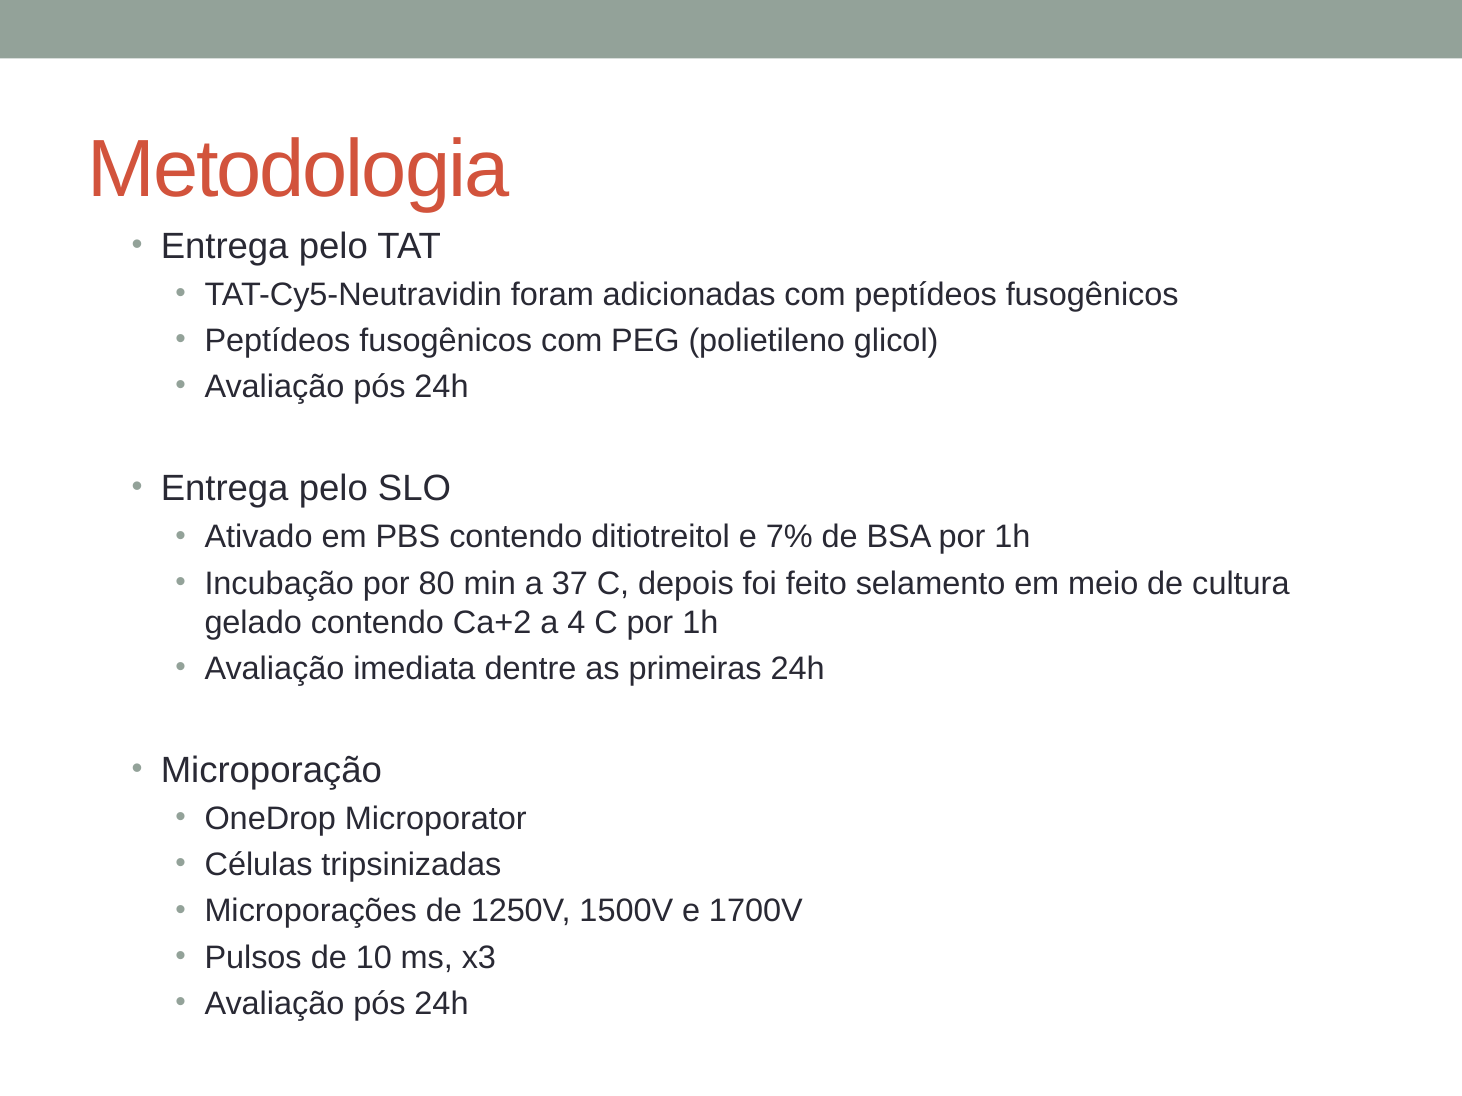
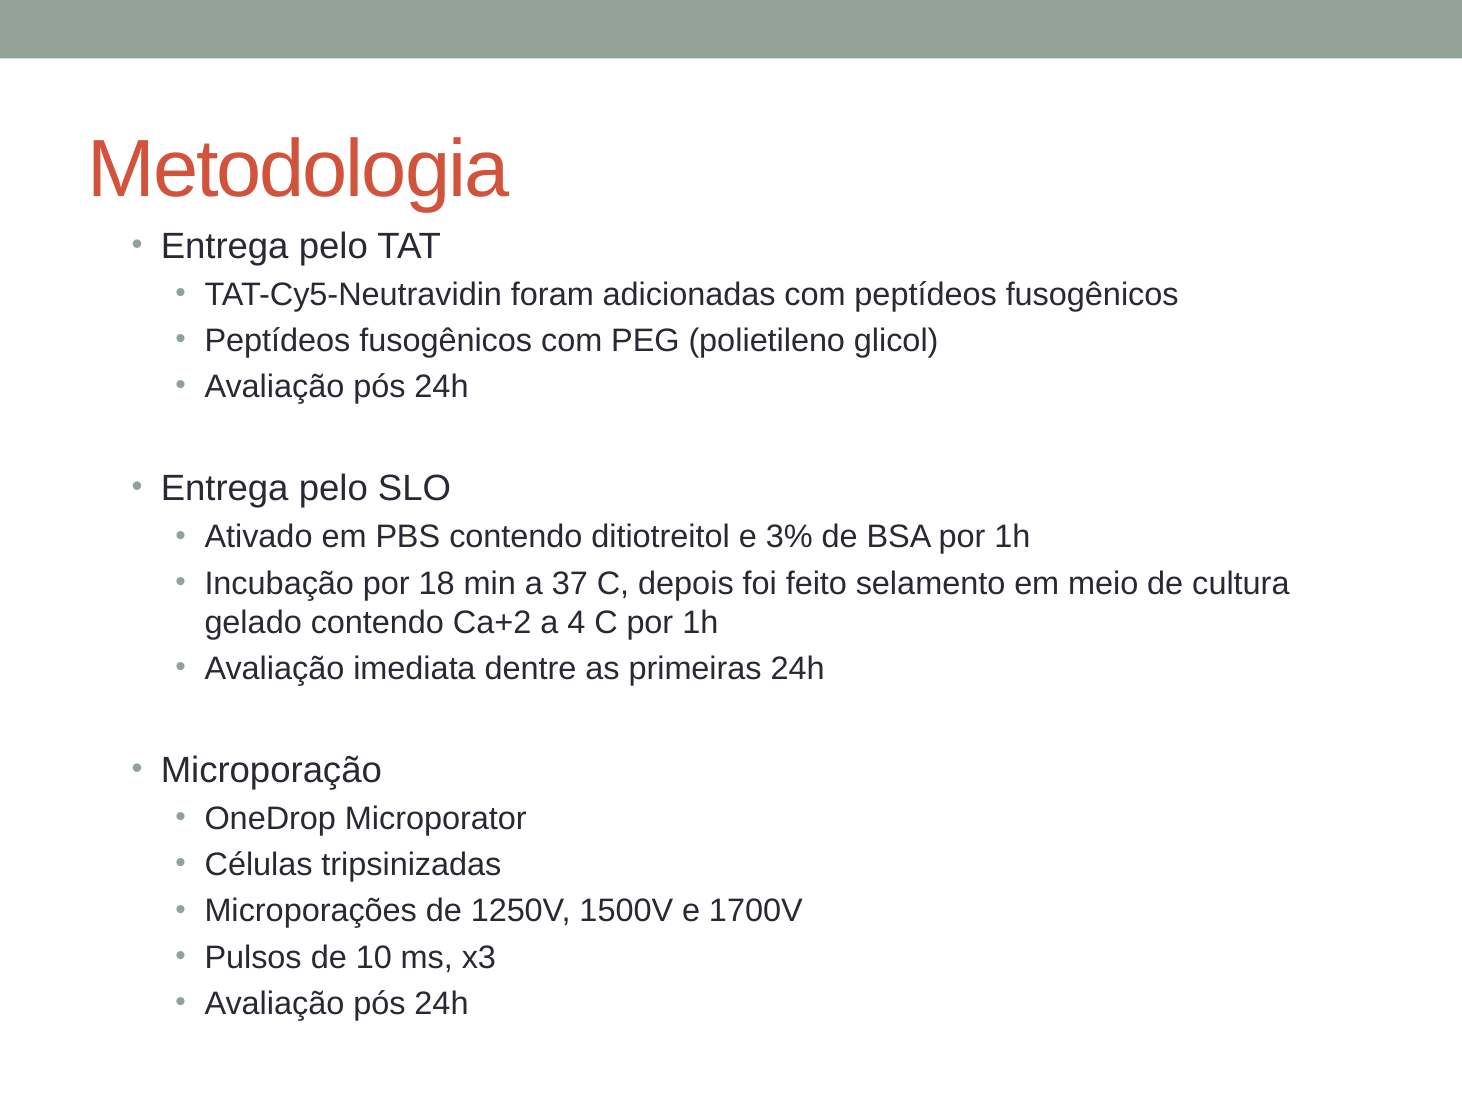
7%: 7% -> 3% (789, 537)
80: 80 -> 18 (437, 584)
